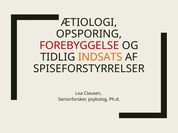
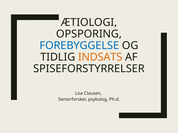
FOREBYGGELSE colour: red -> blue (79, 46)
